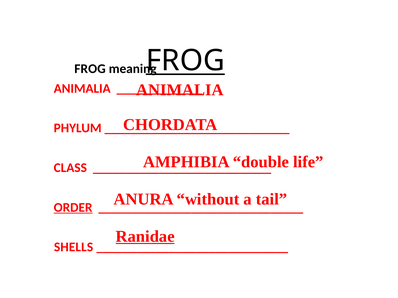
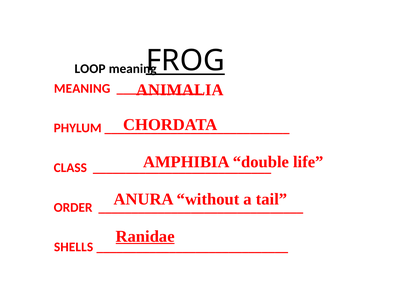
FROG: FROG -> LOOP (90, 69)
ANIMALIA: ANIMALIA -> MEANING (82, 89)
ORDER underline: present -> none (73, 208)
